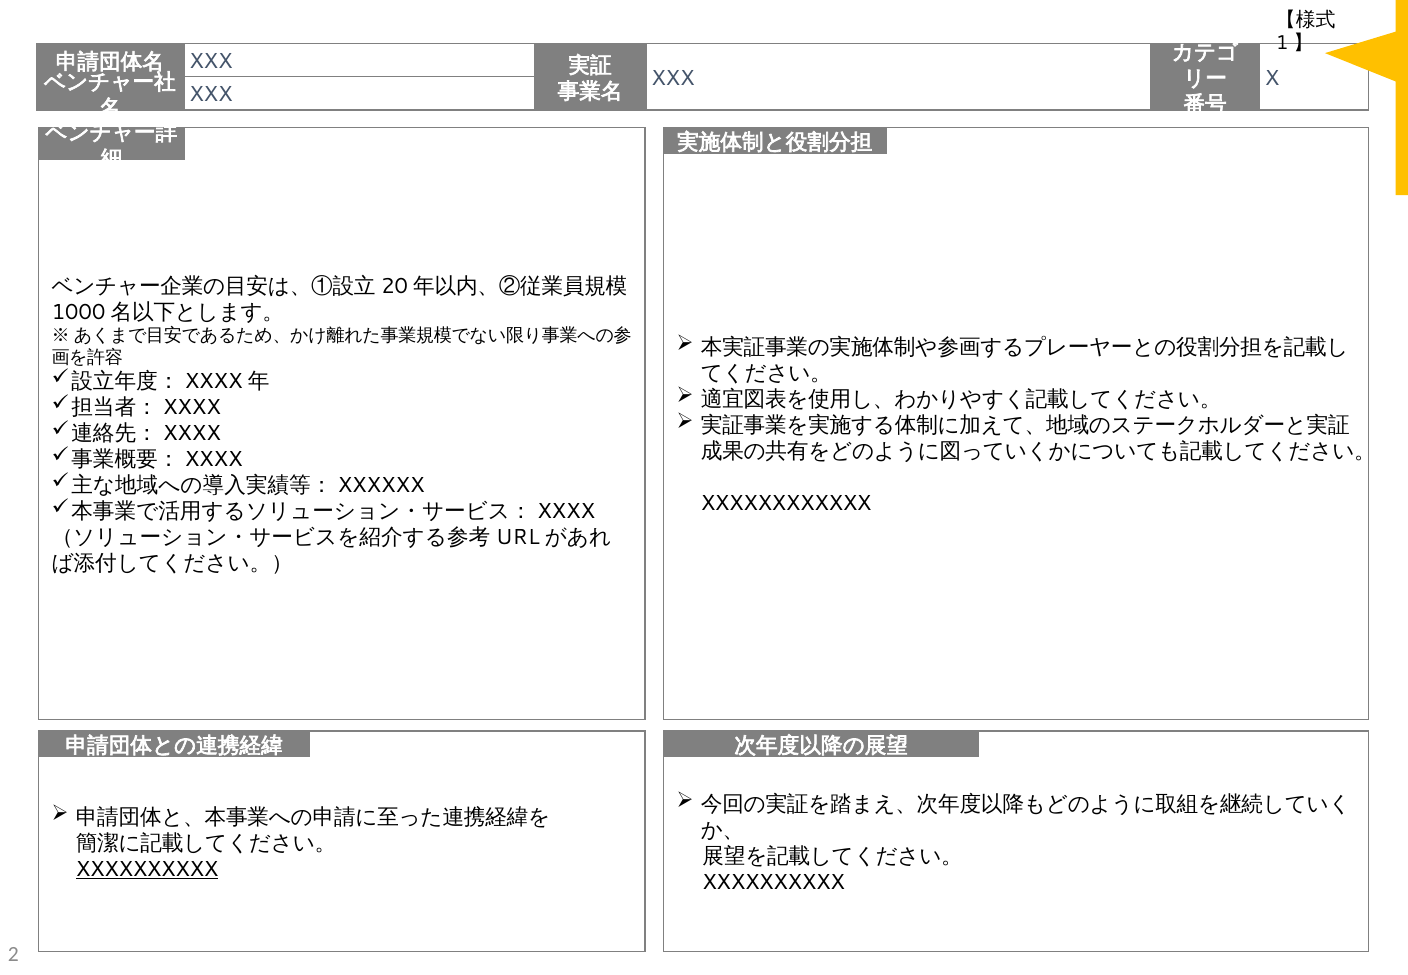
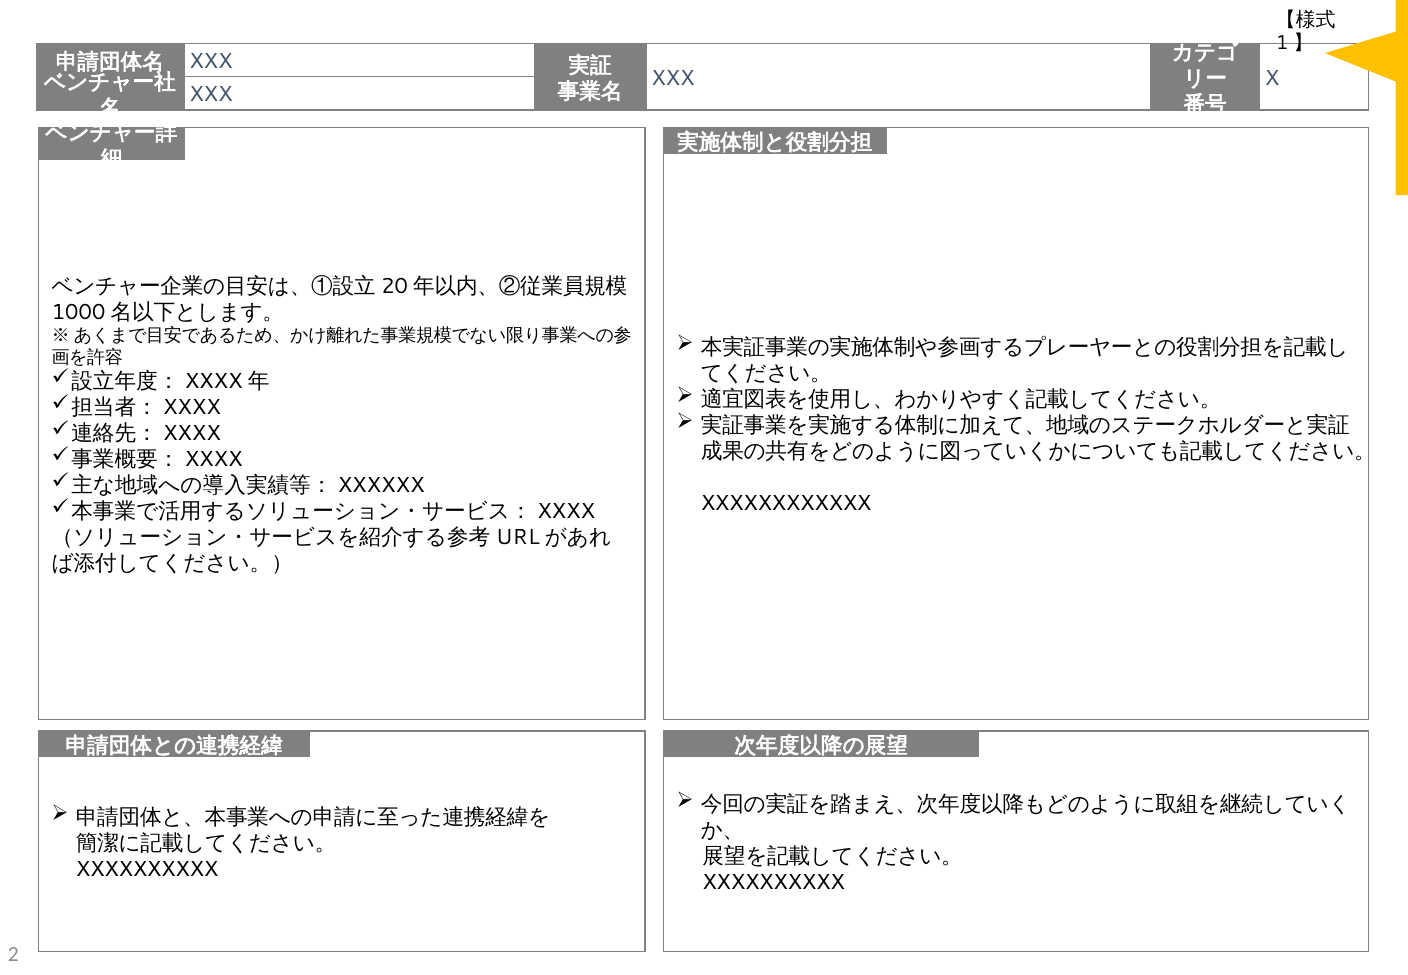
XXXXXXXXXX underline: present -> none (147, 869)
